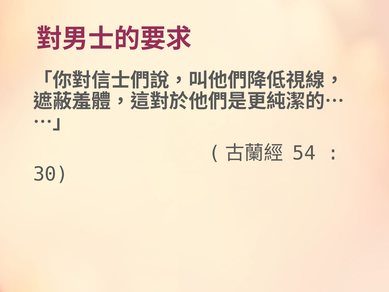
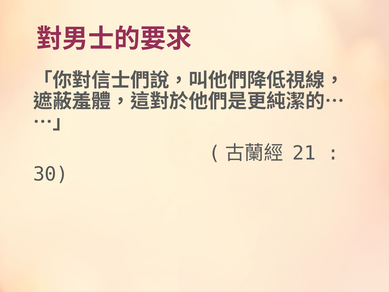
54: 54 -> 21 (304, 153)
